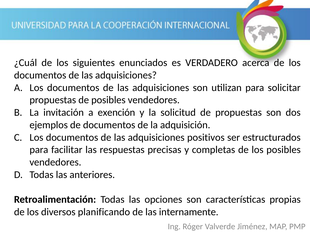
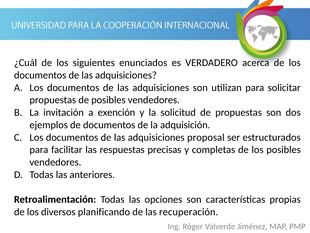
positivos: positivos -> proposal (206, 137)
internamente: internamente -> recuperación (189, 211)
